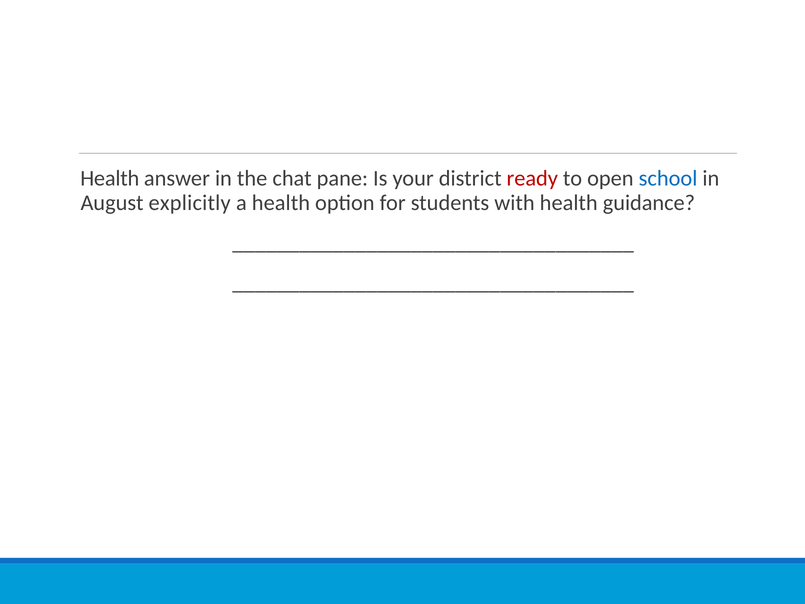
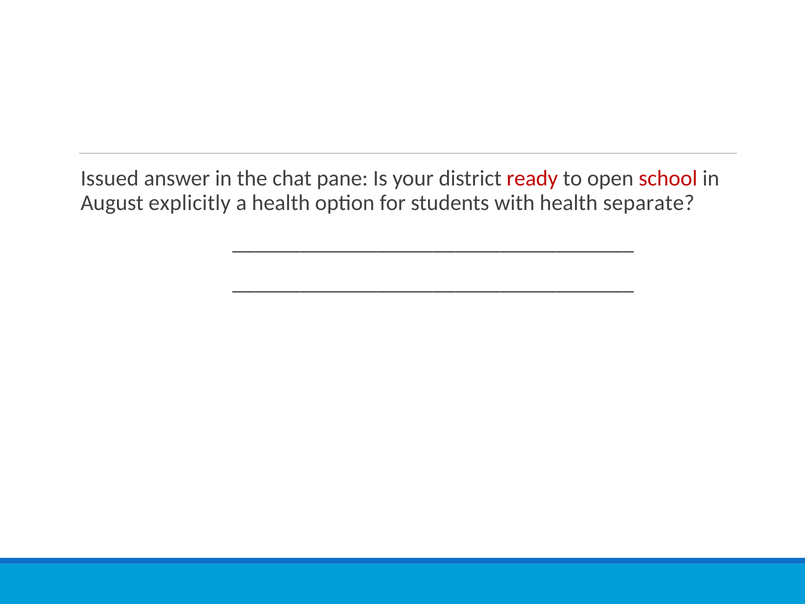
Health: Health -> Issued (110, 178)
school colour: blue -> red (668, 178)
guidance: guidance -> separate (649, 203)
